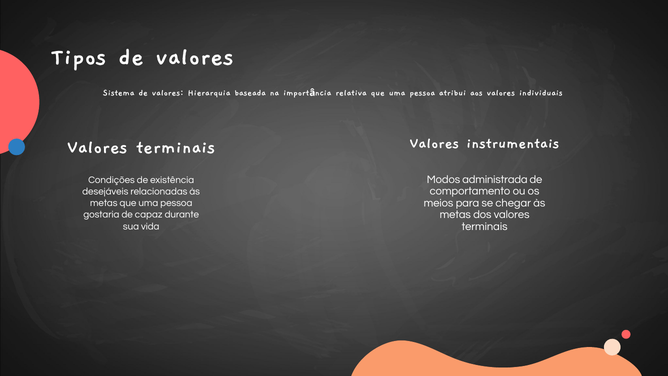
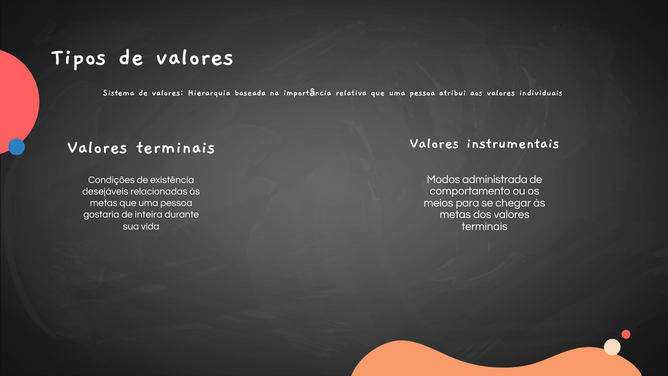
capaz: capaz -> inteira (149, 215)
